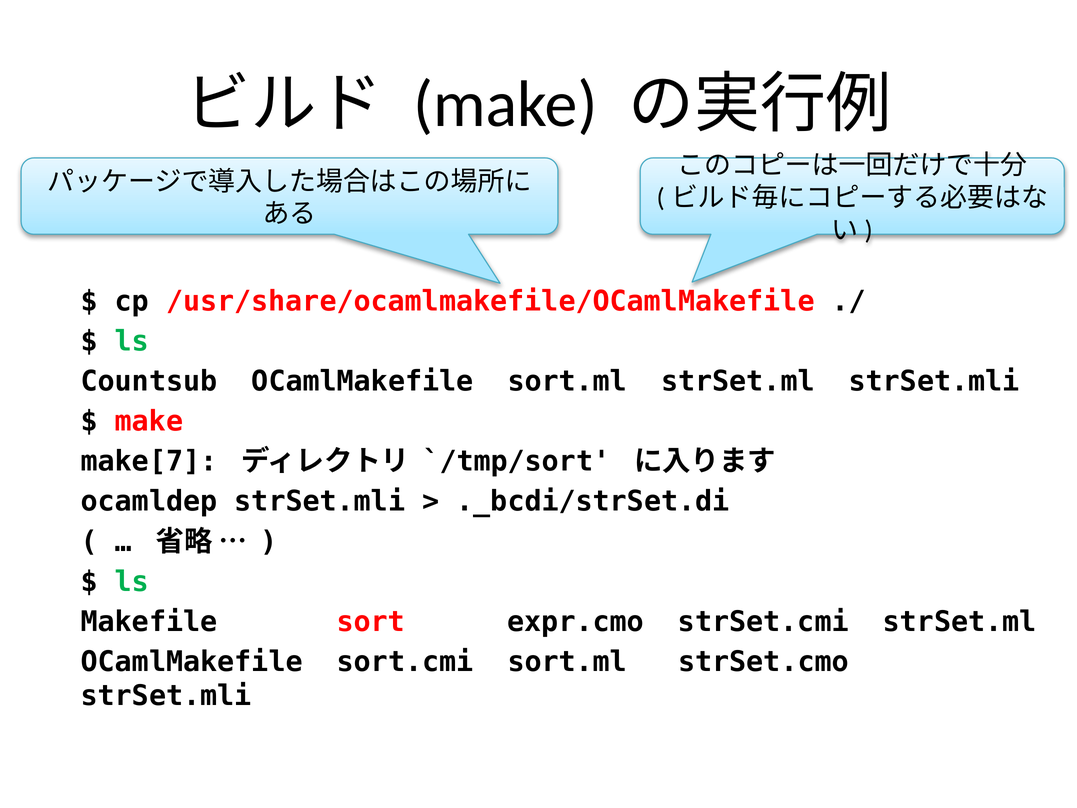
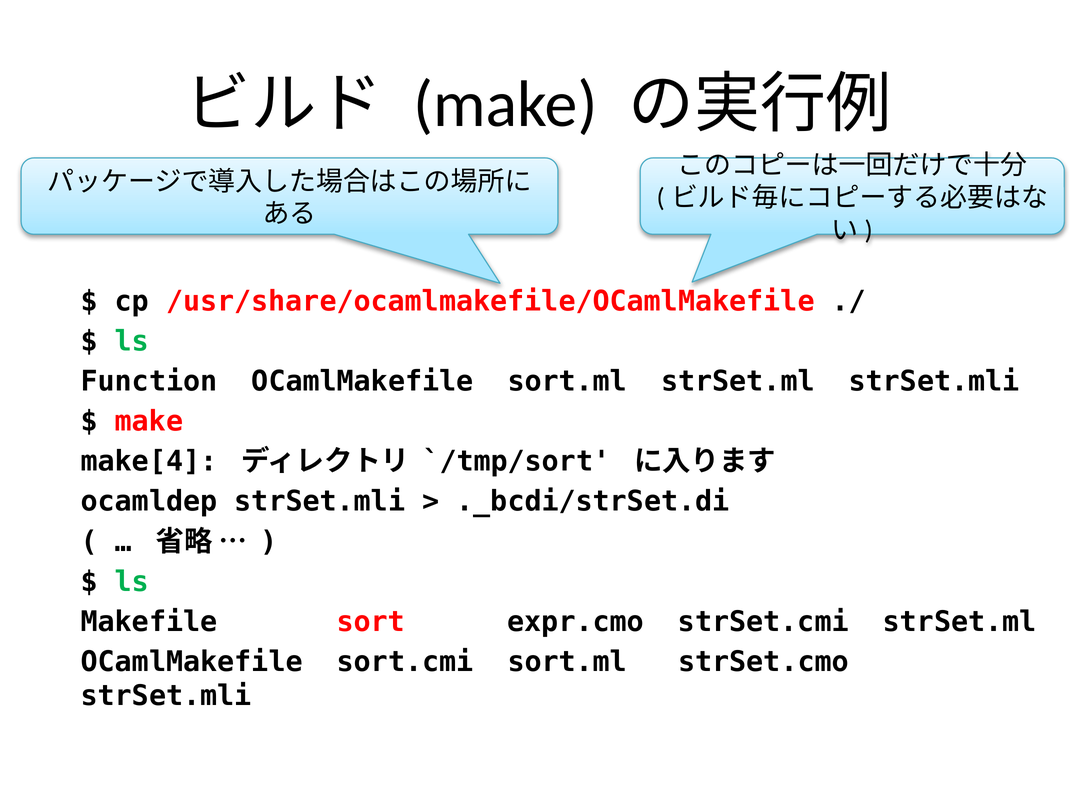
Countsub: Countsub -> Function (149, 381)
make[7: make[7 -> make[4 (149, 461)
